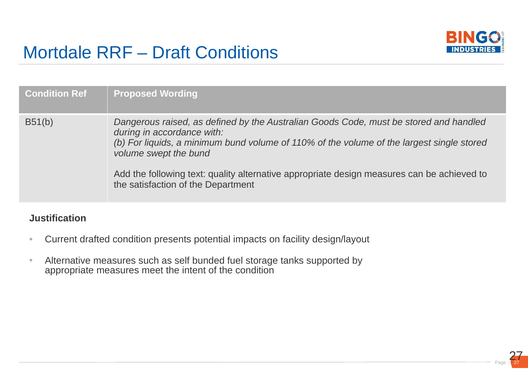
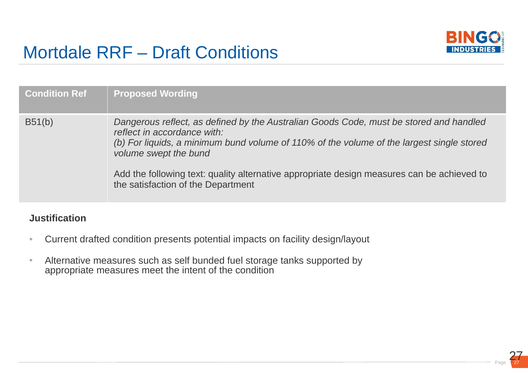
Dangerous raised: raised -> reflect (176, 122)
during: during -> reflect (127, 133)
